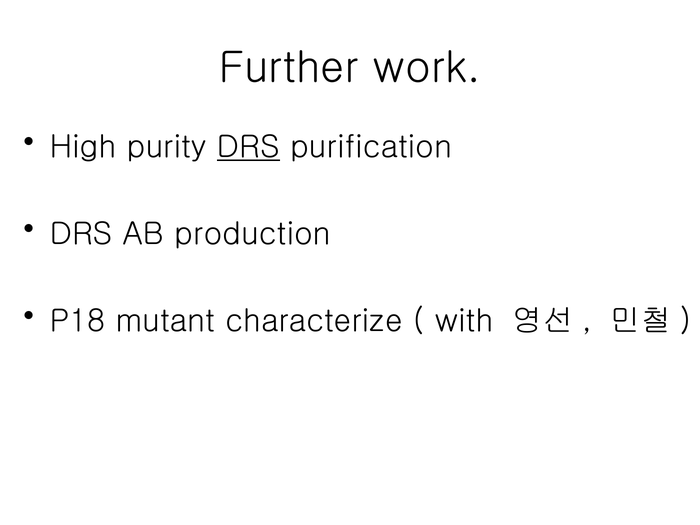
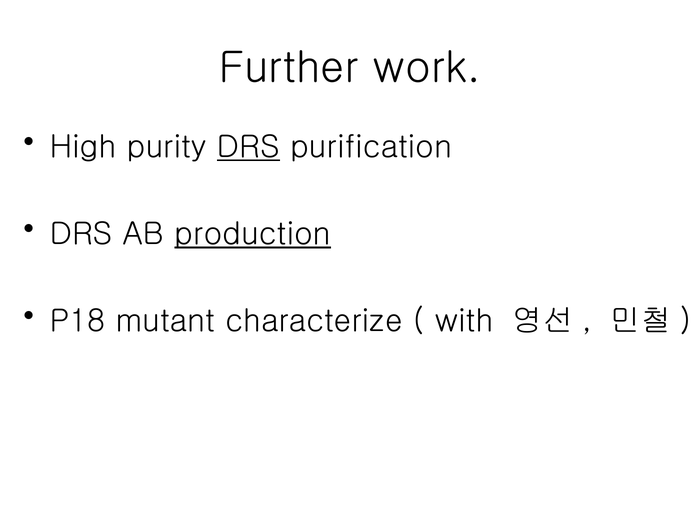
production underline: none -> present (253, 234)
